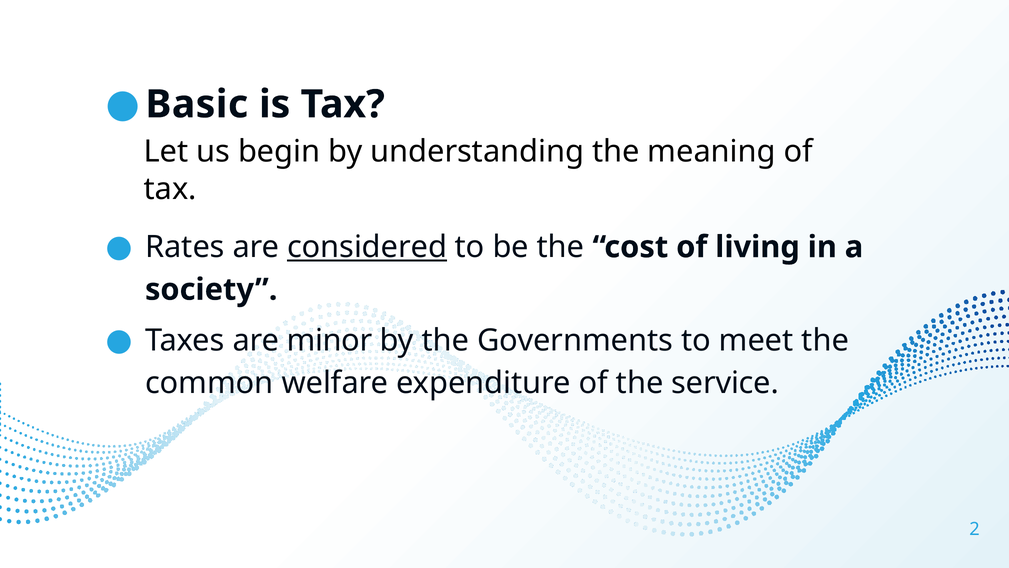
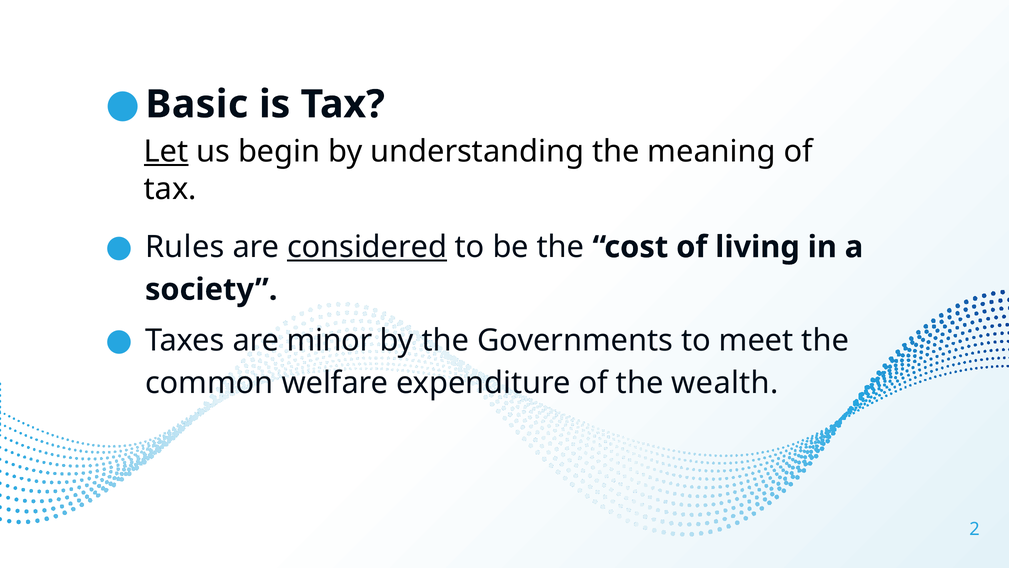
Let underline: none -> present (166, 152)
Rates: Rates -> Rules (185, 247)
service: service -> wealth (725, 383)
